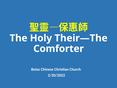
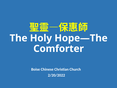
Their—The: Their—The -> Hope—The (81, 38)
